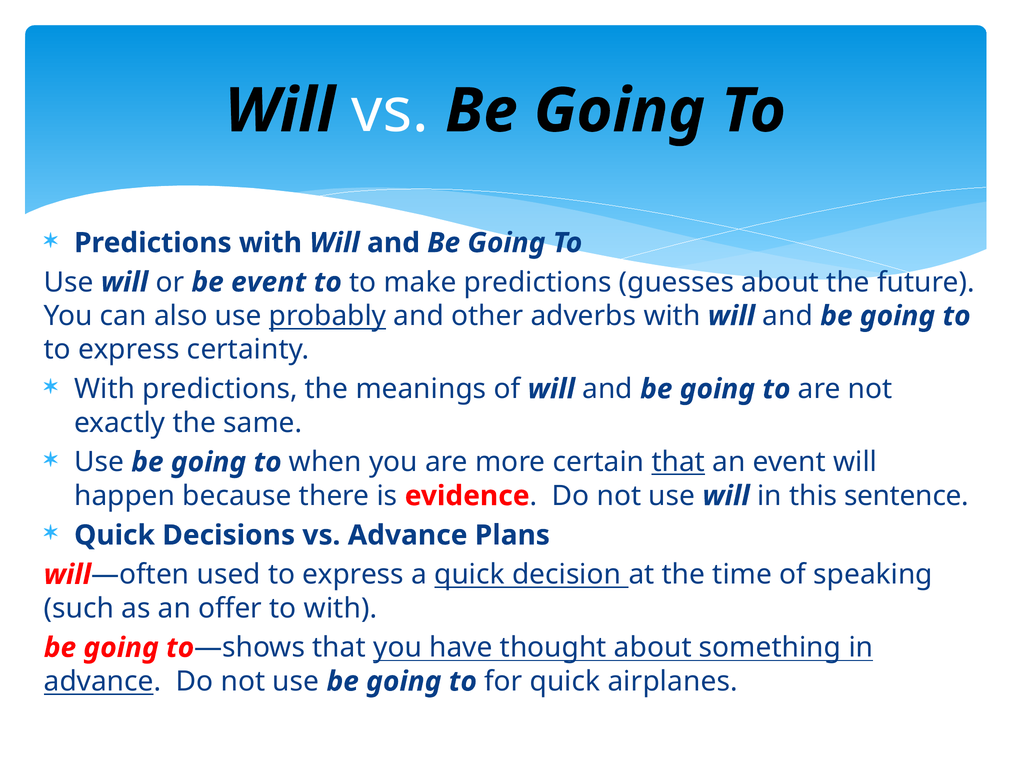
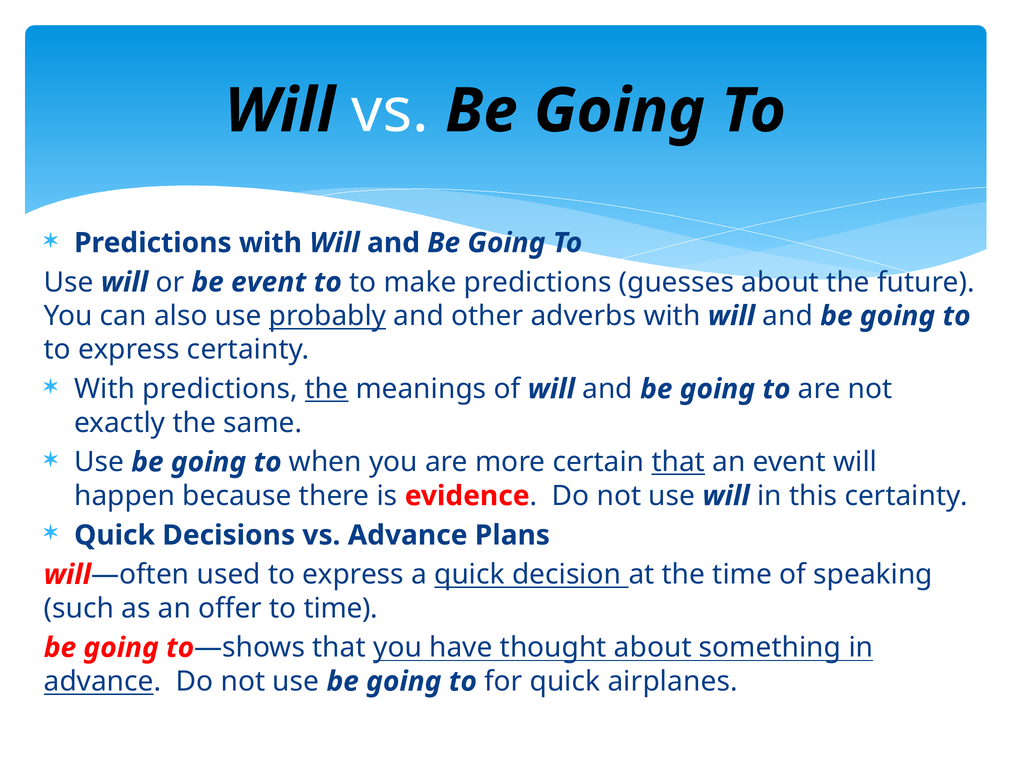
the underline: none -> present (327, 389)
this sentence: sentence -> certainty (906, 496)
to with: with -> time (341, 609)
